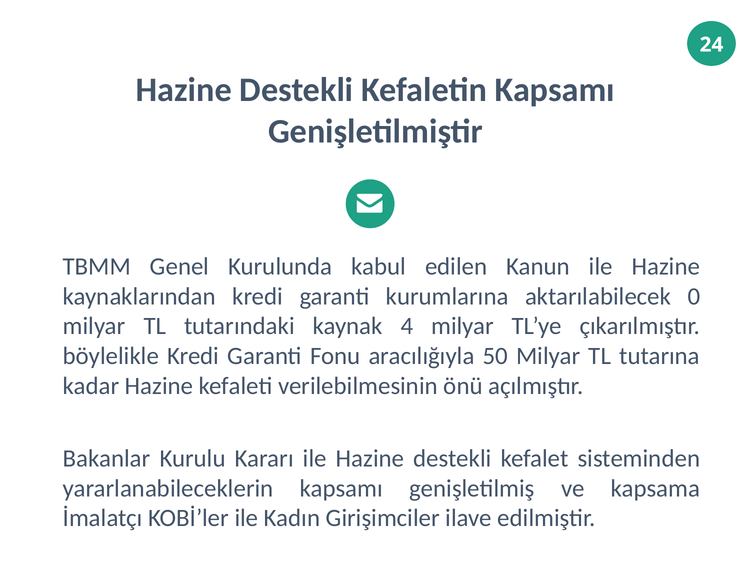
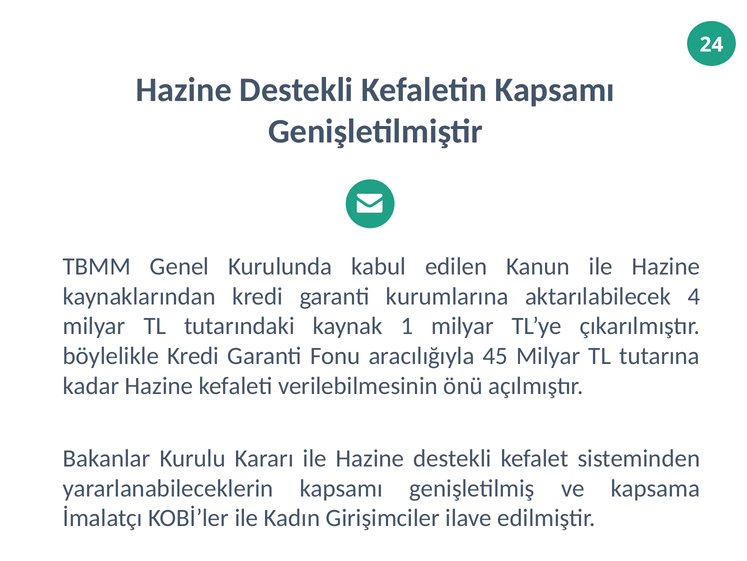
0: 0 -> 4 (694, 296)
4: 4 -> 1 (407, 326)
50: 50 -> 45 (495, 356)
